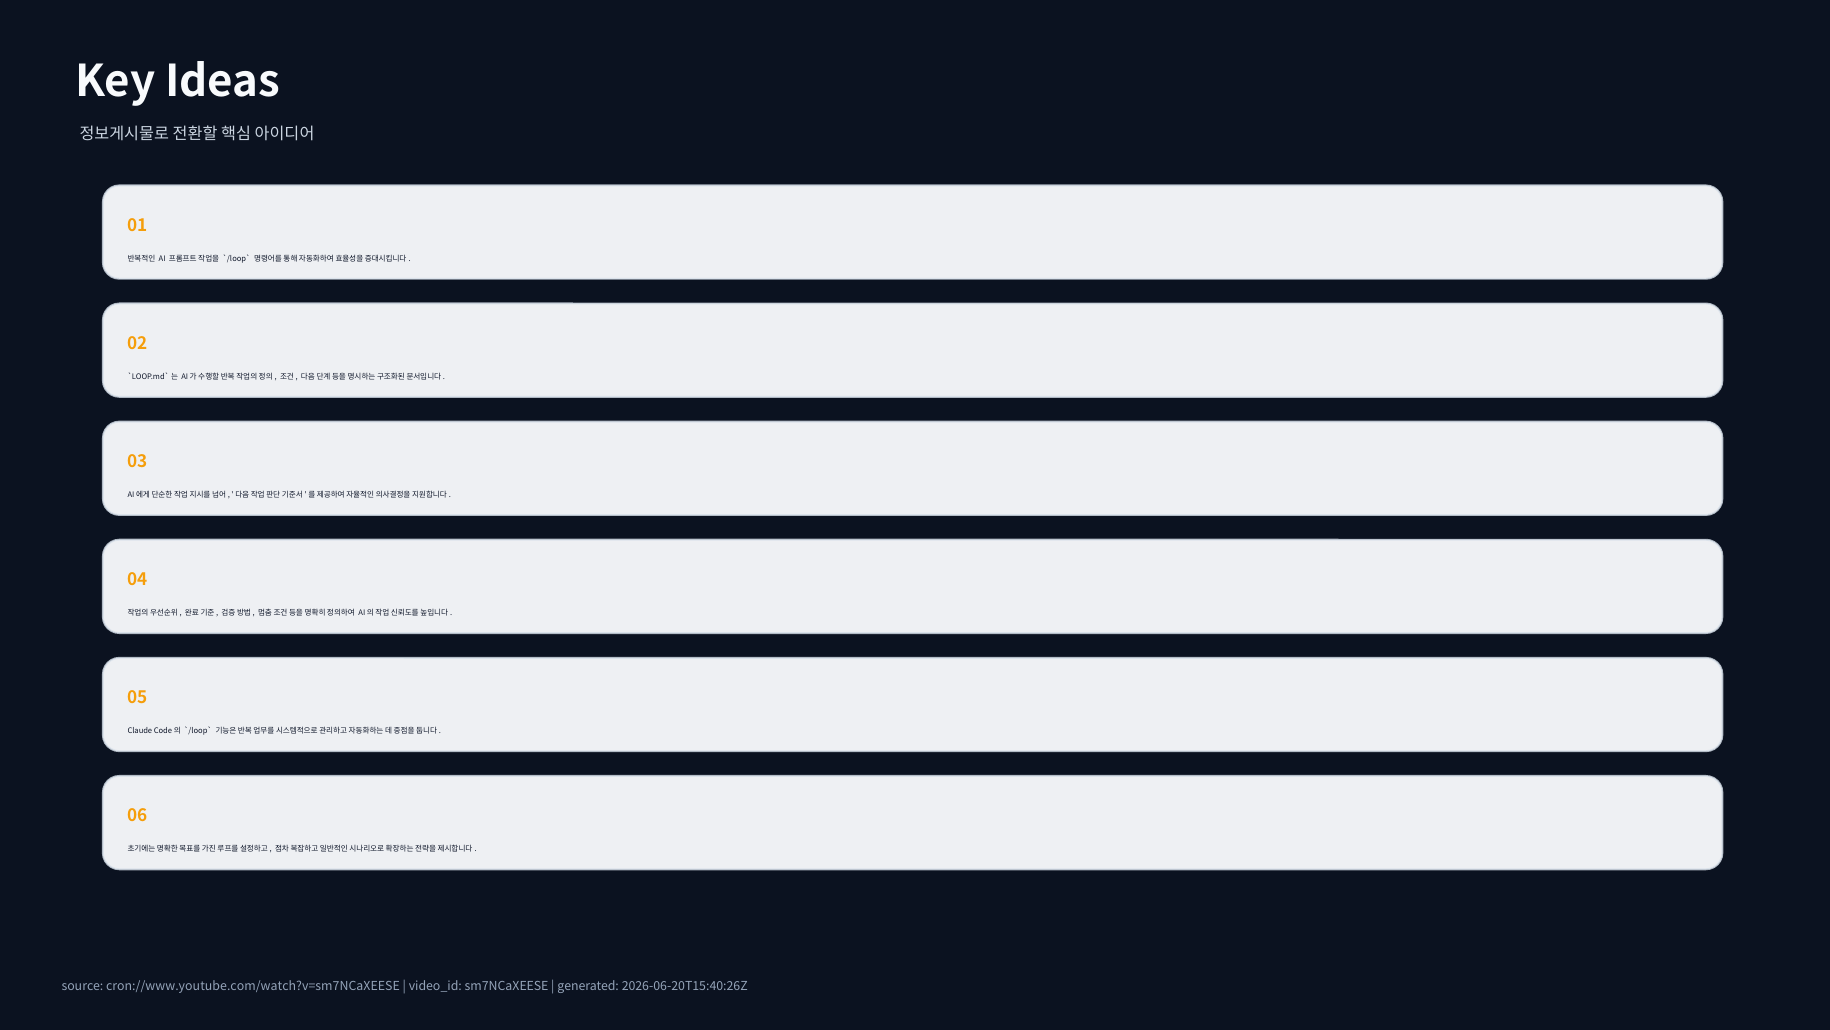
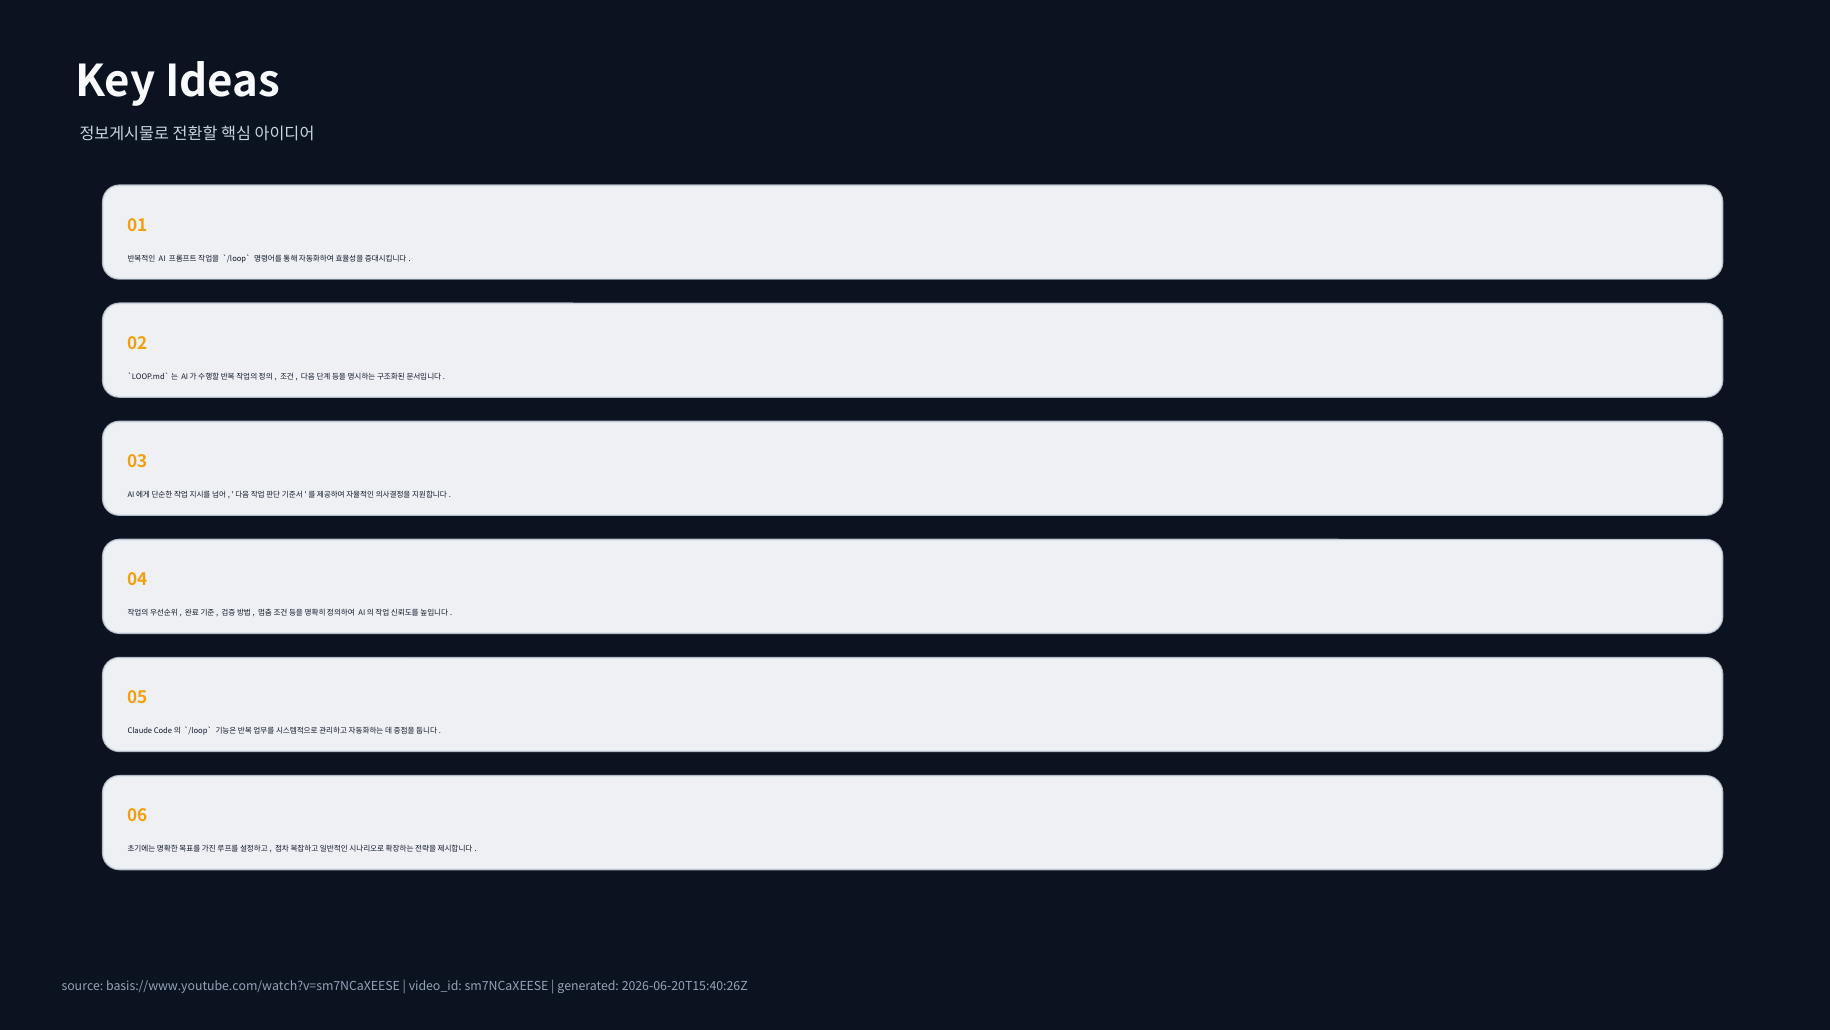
cron://www.youtube.com/watch?v=sm7NCaXEESE: cron://www.youtube.com/watch?v=sm7NCaXEESE -> basis://www.youtube.com/watch?v=sm7NCaXEESE (253, 986)
